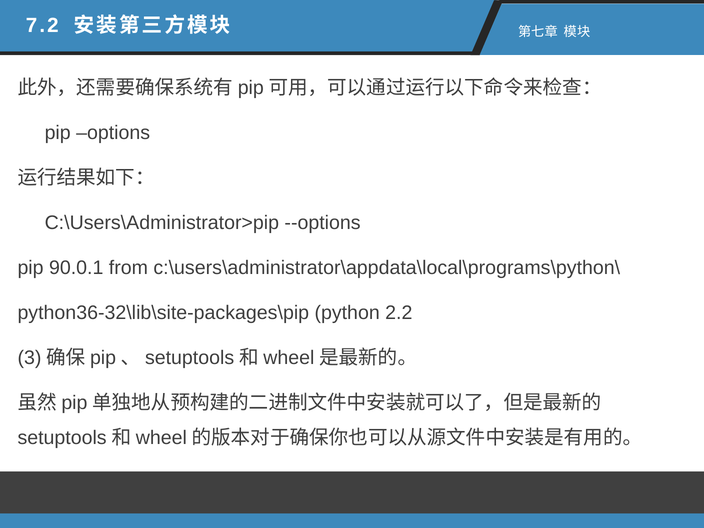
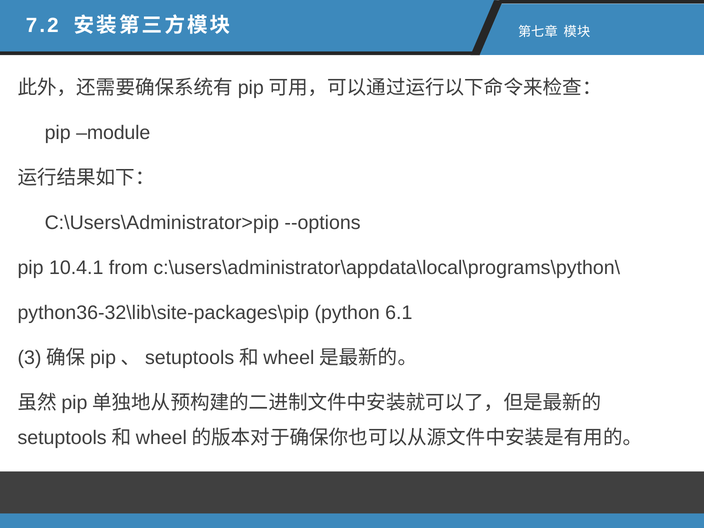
options: options -> module (113, 133)
90.0.1: 90.0.1 -> 10.4.1 (76, 268)
2.2: 2.2 -> 6.1 (399, 313)
